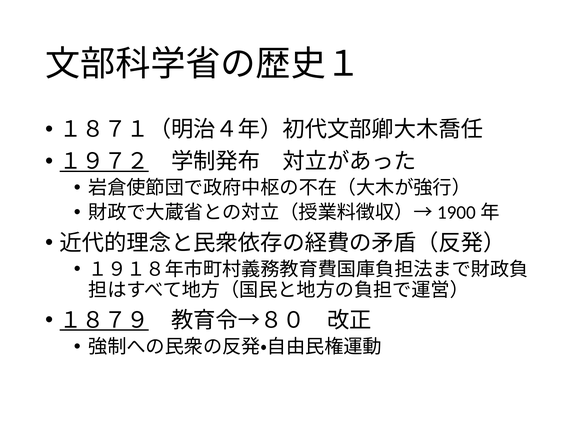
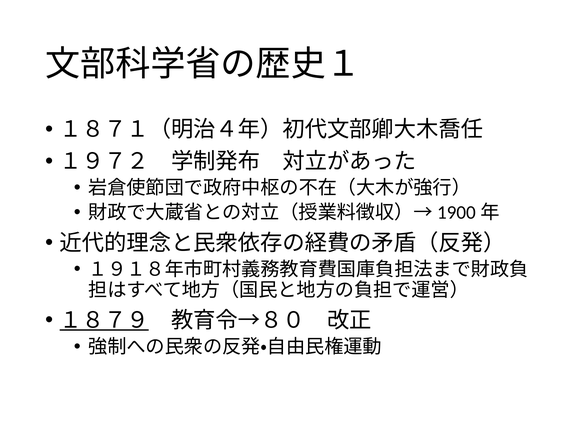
１９７２ underline: present -> none (104, 161)
